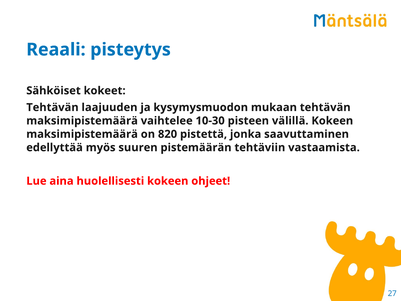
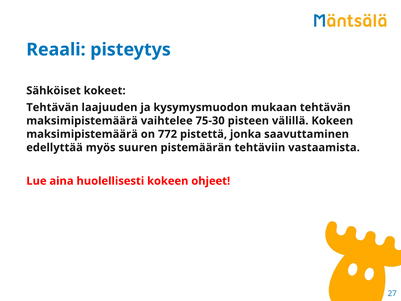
10-30: 10-30 -> 75-30 (210, 121)
820: 820 -> 772 (168, 134)
